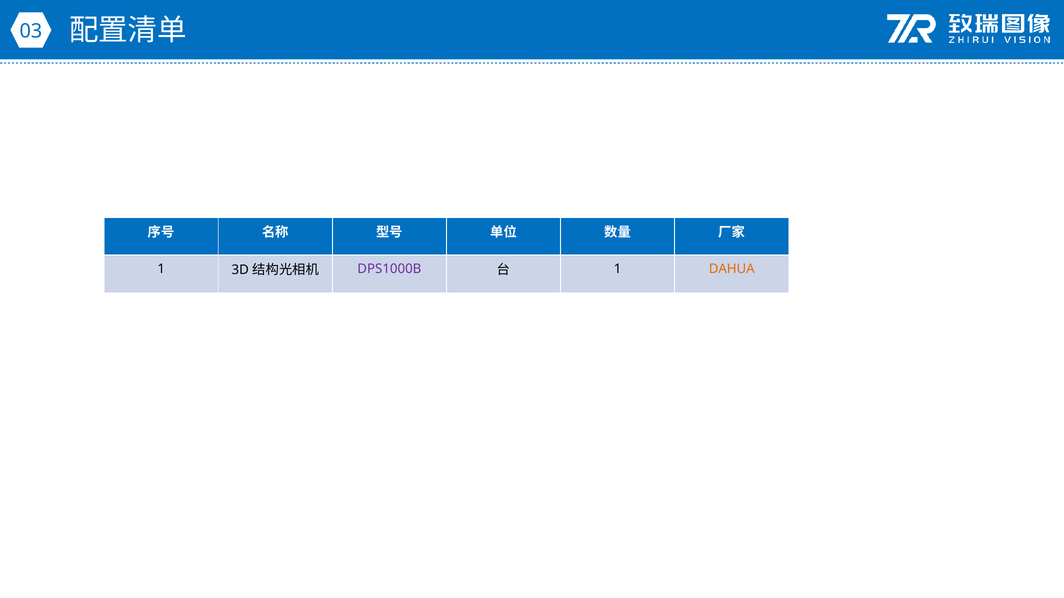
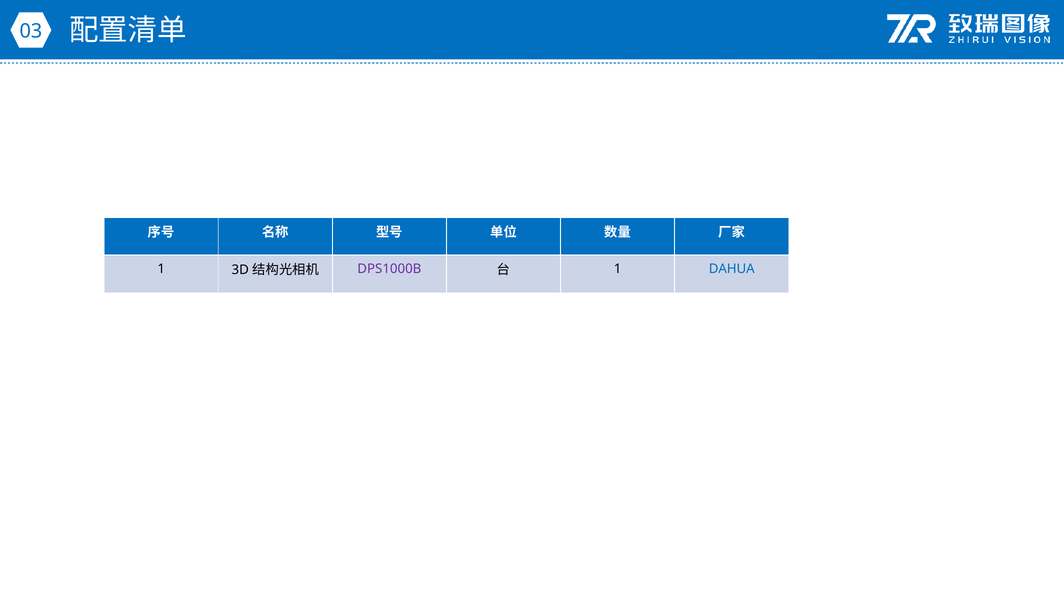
DAHUA colour: orange -> blue (732, 269)
